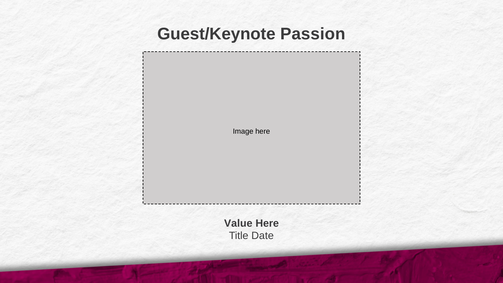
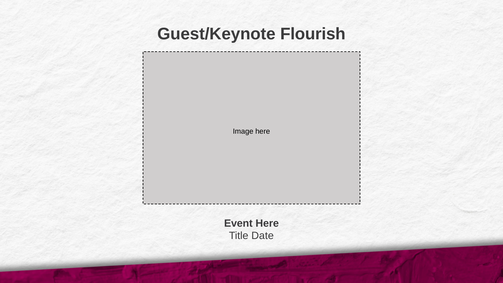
Passion: Passion -> Flourish (313, 34)
Value: Value -> Event (238, 223)
